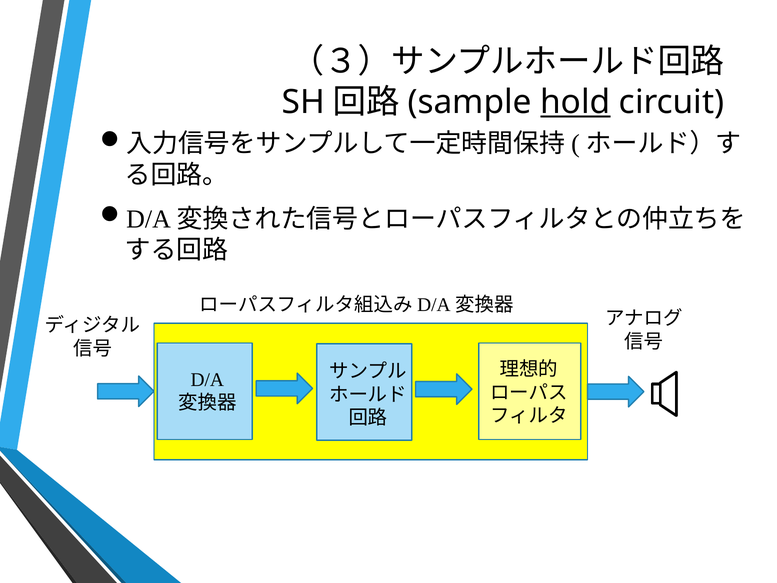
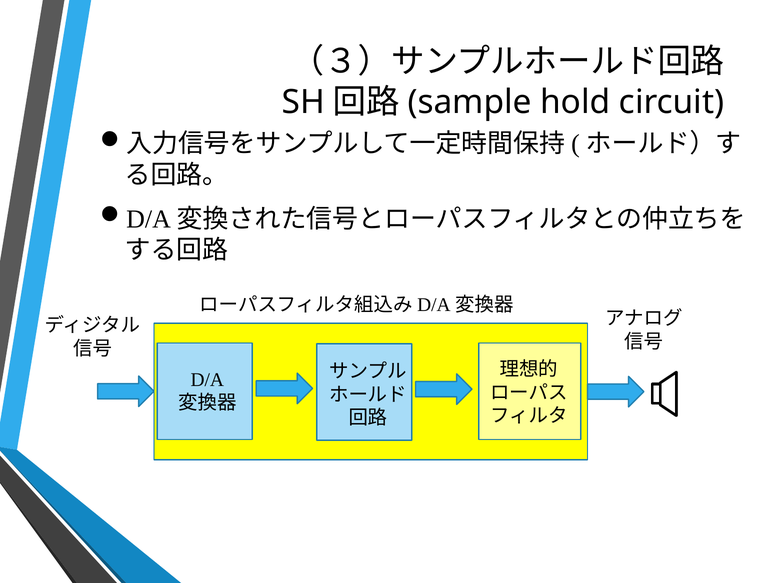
hold underline: present -> none (575, 102)
